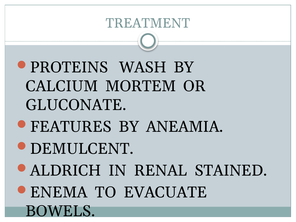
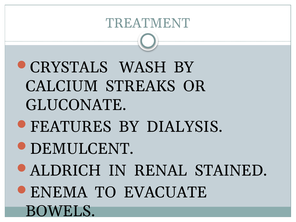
PROTEINS: PROTEINS -> CRYSTALS (69, 67)
MORTEM: MORTEM -> STREAKS (141, 86)
ANEAMIA: ANEAMIA -> DIALYSIS (185, 127)
